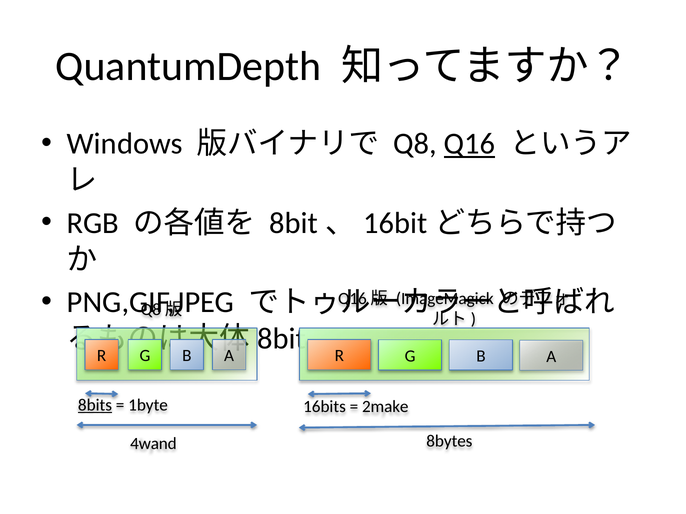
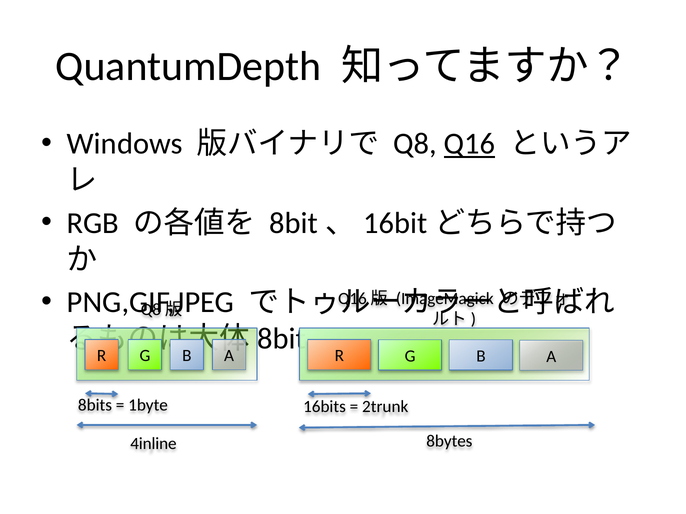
8bits underline: present -> none (95, 405)
2make: 2make -> 2trunk (385, 407)
4wand: 4wand -> 4inline (153, 444)
